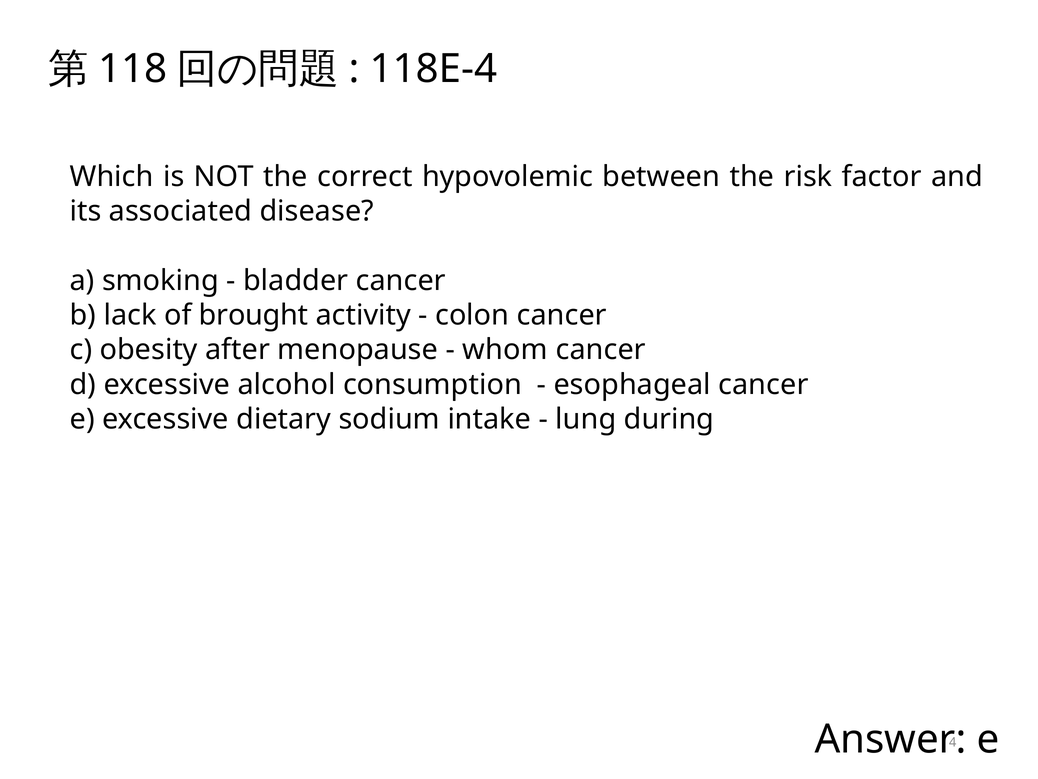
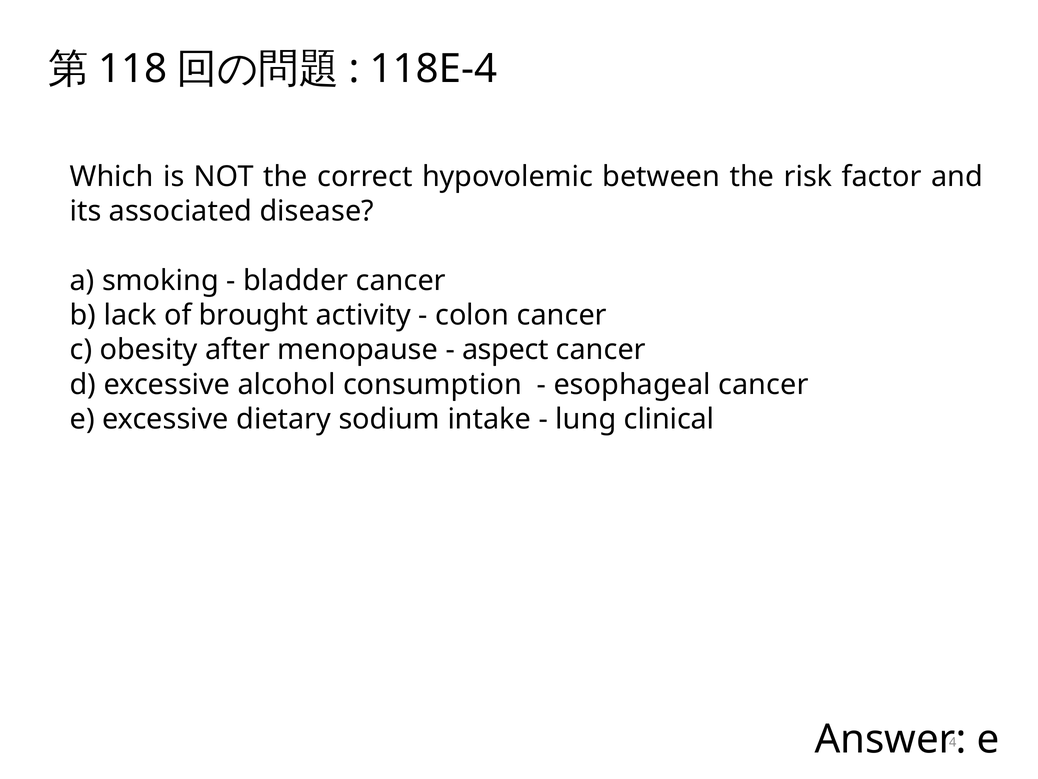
whom: whom -> aspect (505, 350)
during: during -> clinical (669, 419)
